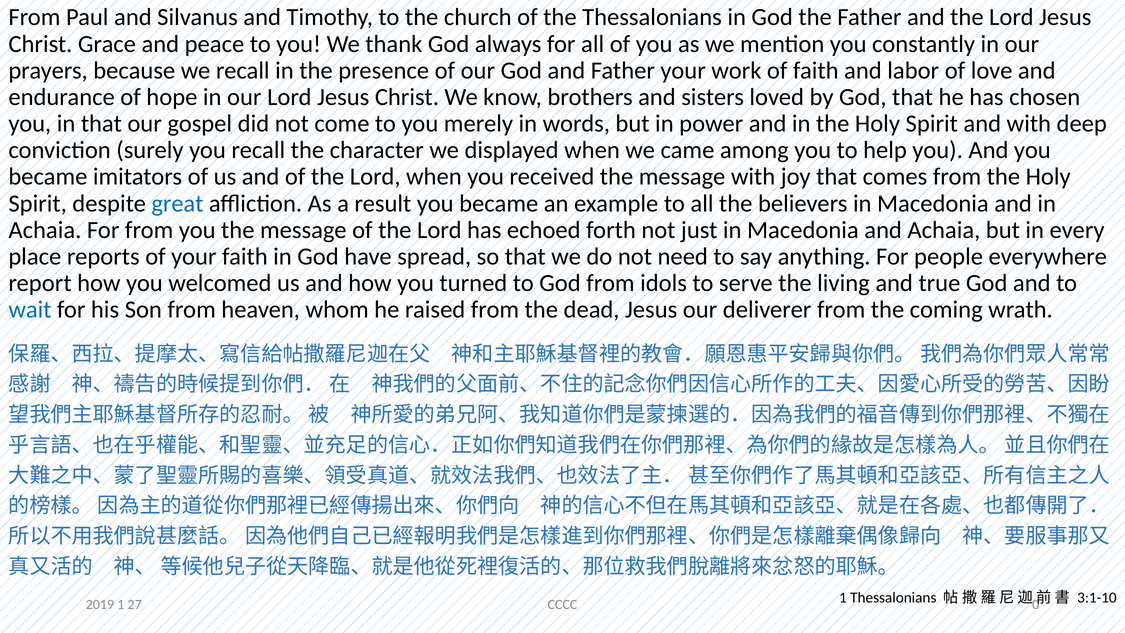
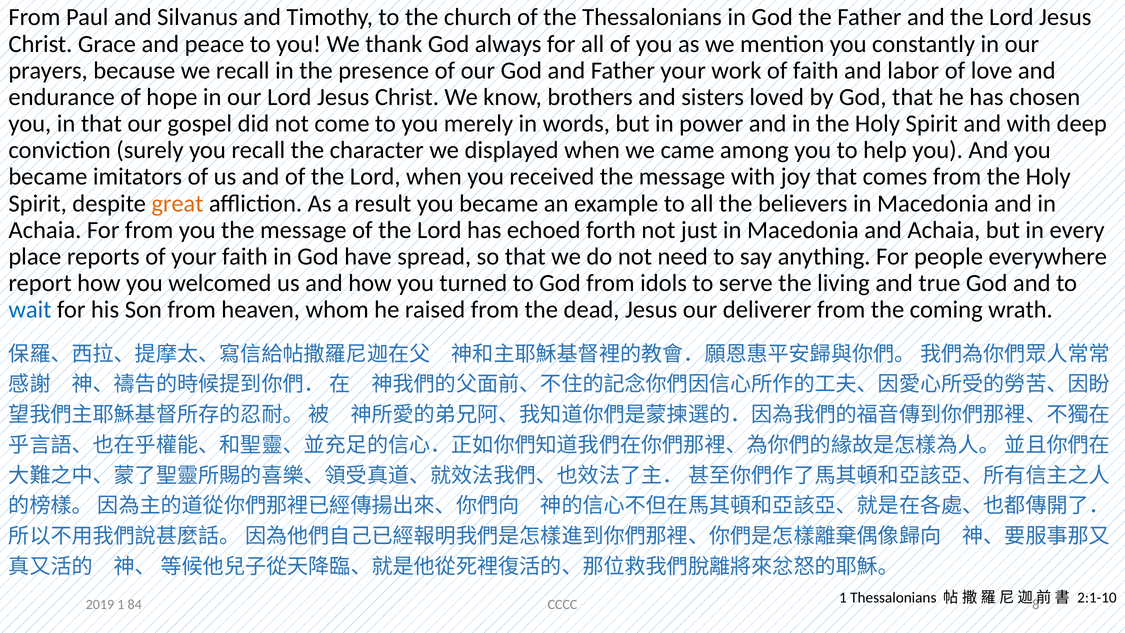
great colour: blue -> orange (177, 203)
3:1-10: 3:1-10 -> 2:1-10 (1097, 598)
0: 0 -> 8 (1036, 604)
27: 27 -> 84 (135, 604)
